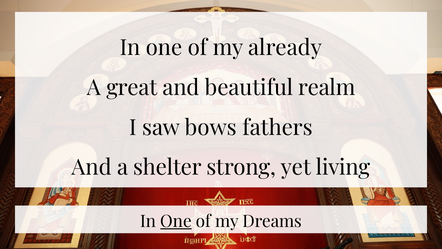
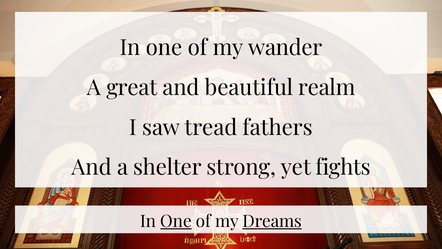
already: already -> wander (285, 48)
bows: bows -> tread (211, 128)
living: living -> fights (343, 167)
Dreams underline: none -> present (272, 221)
